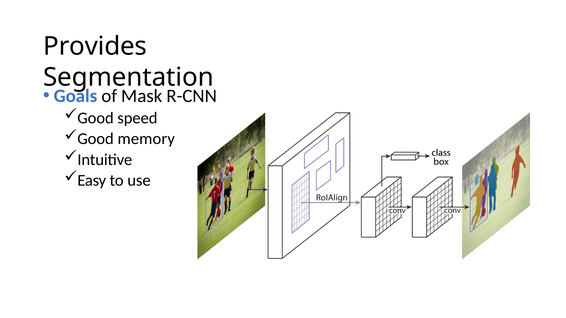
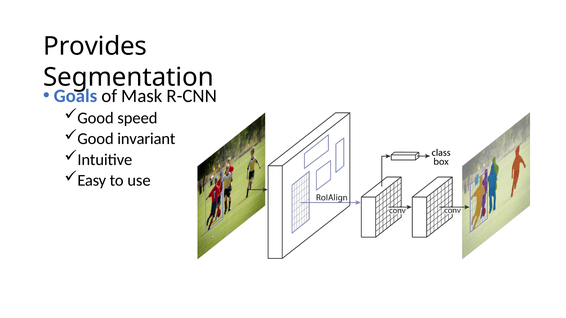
memory: memory -> invariant (146, 139)
